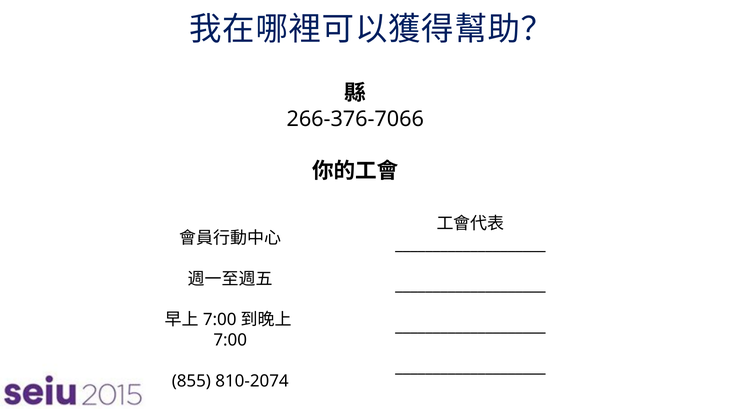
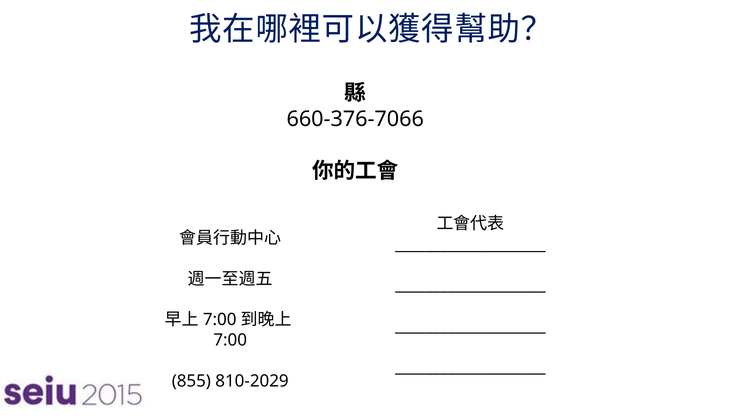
266-376-7066: 266-376-7066 -> 660-376-7066 (355, 119)
810-2074: 810-2074 -> 810-2029 (252, 381)
